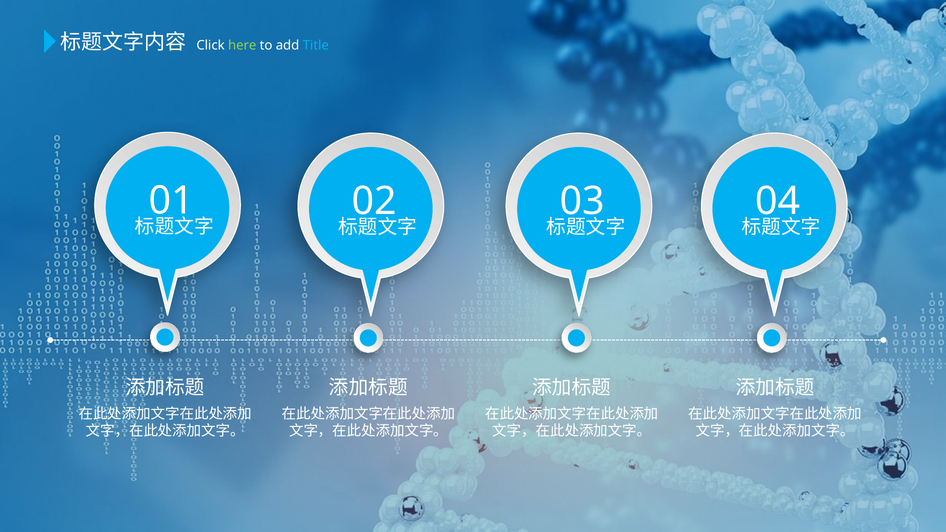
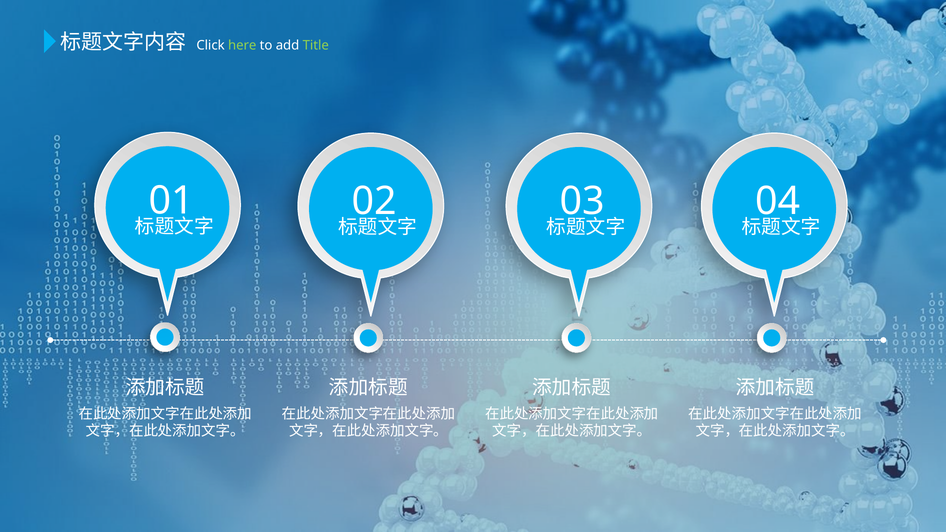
Title colour: light blue -> light green (316, 46)
